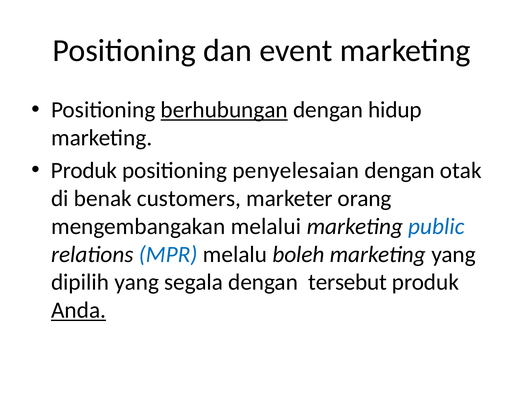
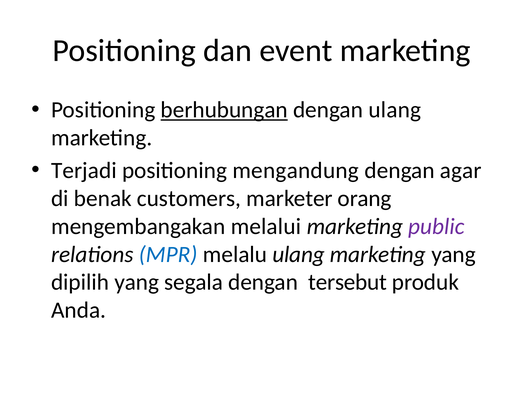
dengan hidup: hidup -> ulang (395, 110)
Produk: Produk -> Terjadi (84, 170)
penyelesaian: penyelesaian -> mengandung (296, 170)
otak: otak -> agar (461, 170)
public colour: blue -> purple (436, 226)
melalu boleh: boleh -> ulang (299, 254)
Anda underline: present -> none (79, 310)
